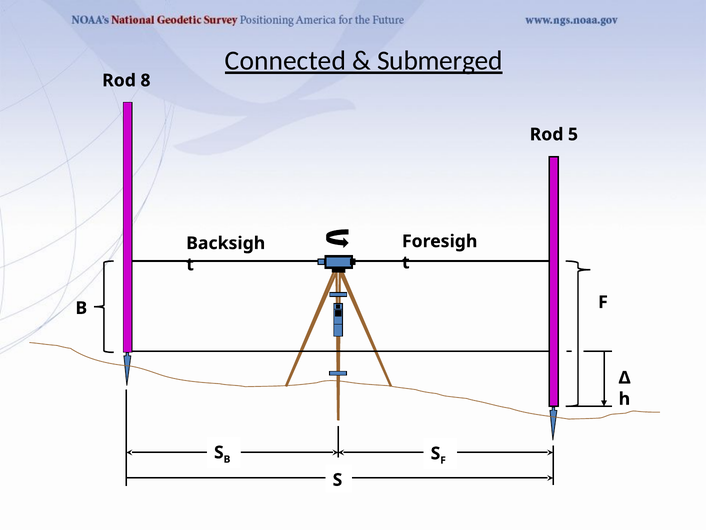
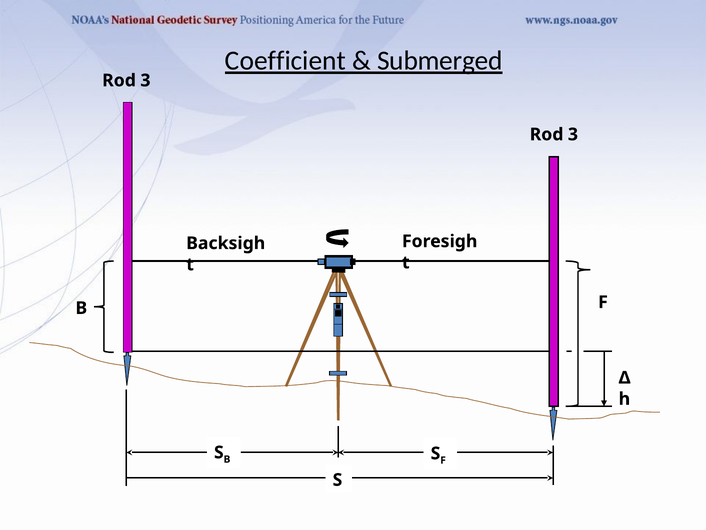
Connected: Connected -> Coefficient (285, 61)
8: 8 -> 3 (145, 80)
5: 5 -> 3 (573, 134)
